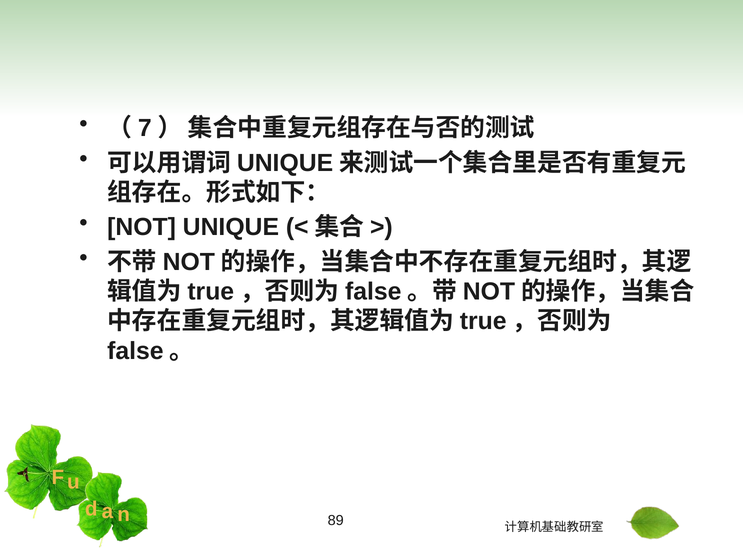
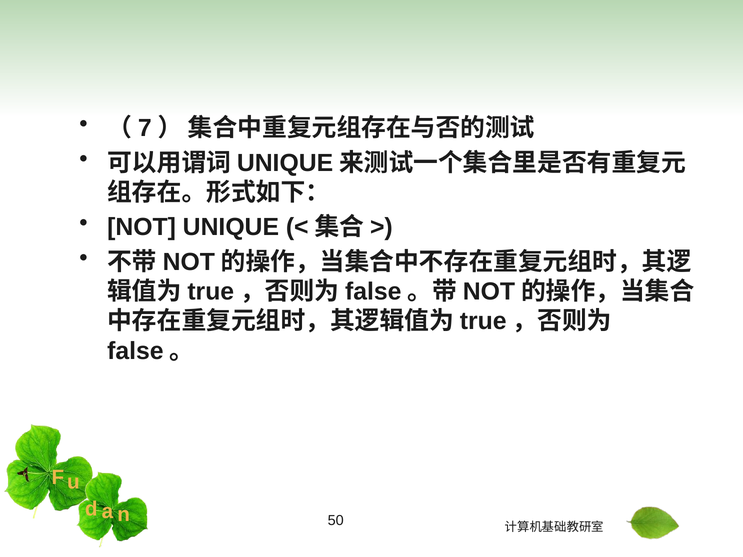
89: 89 -> 50 (336, 521)
